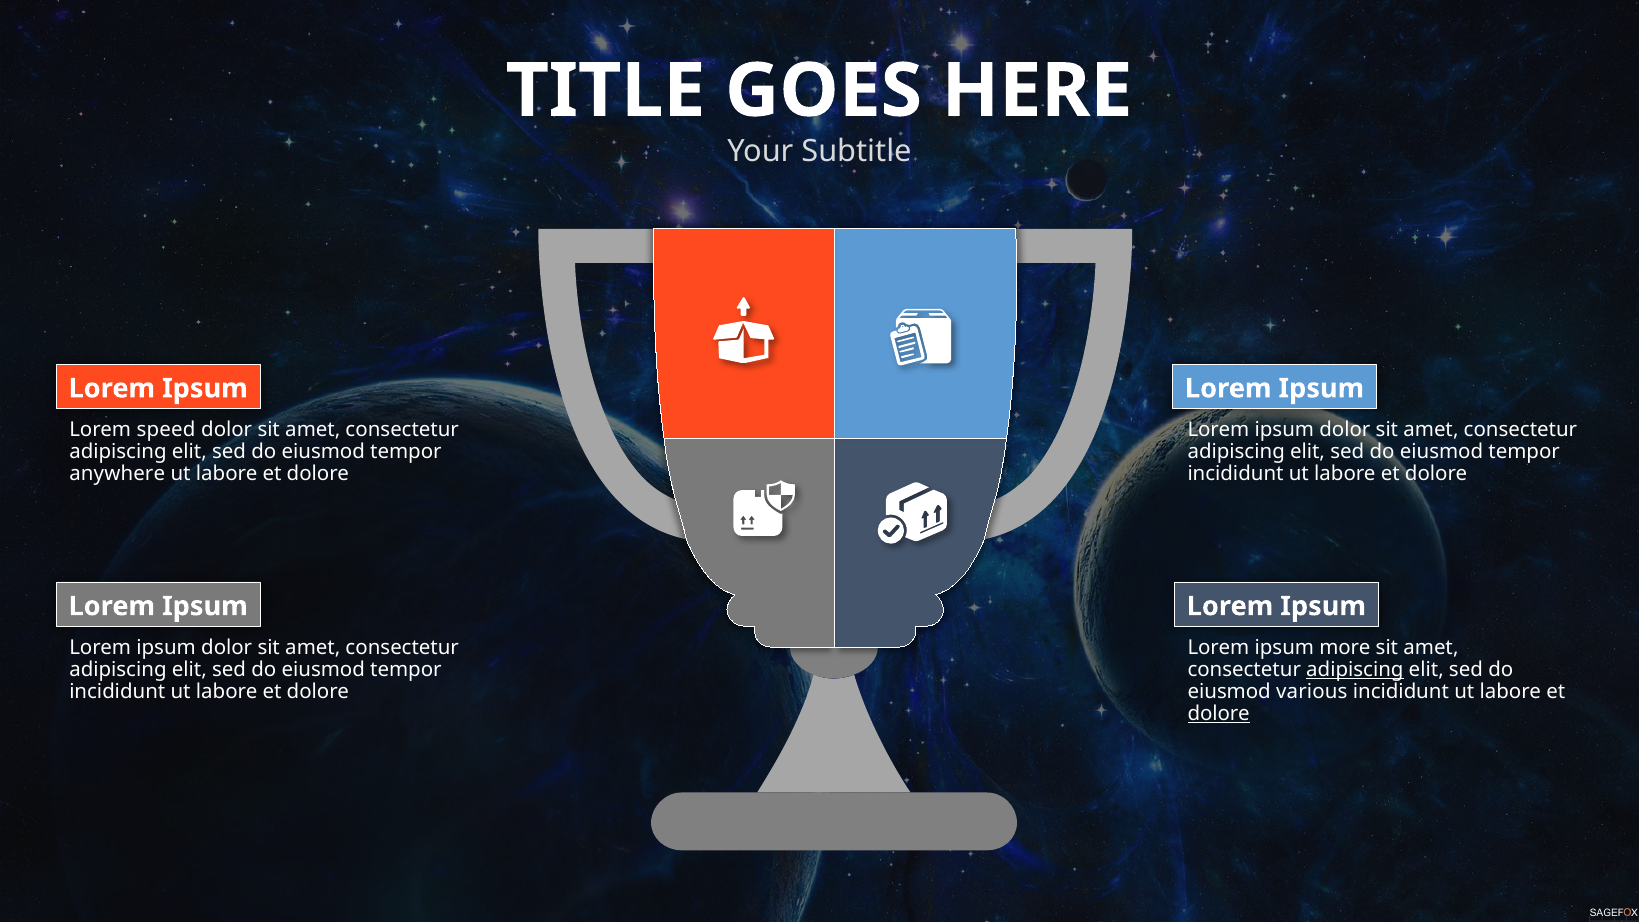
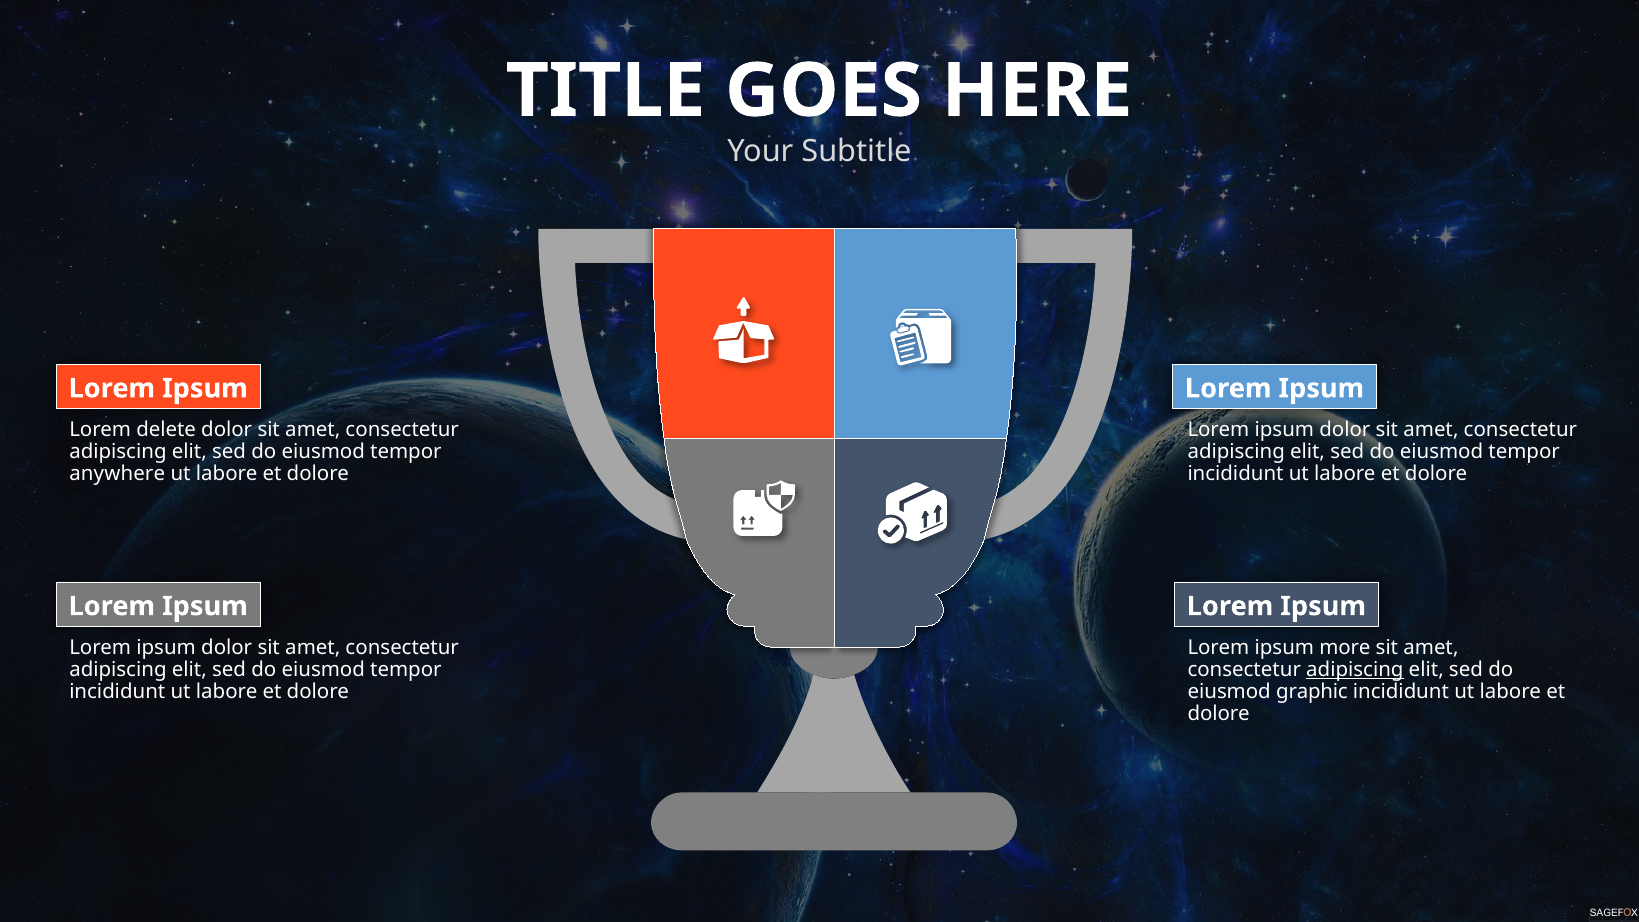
speed: speed -> delete (166, 430)
various: various -> graphic (1312, 692)
dolore underline: present -> none (1219, 714)
